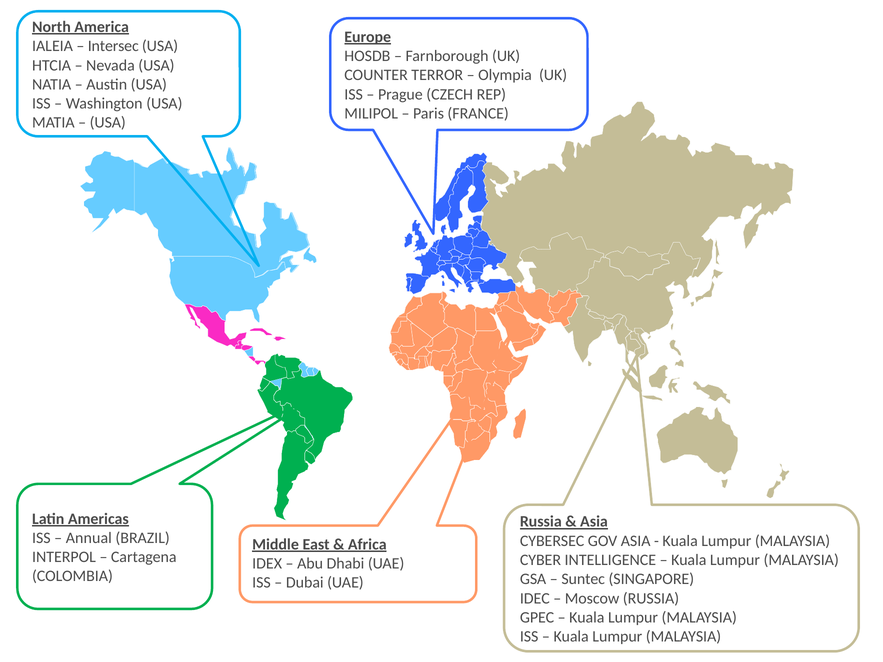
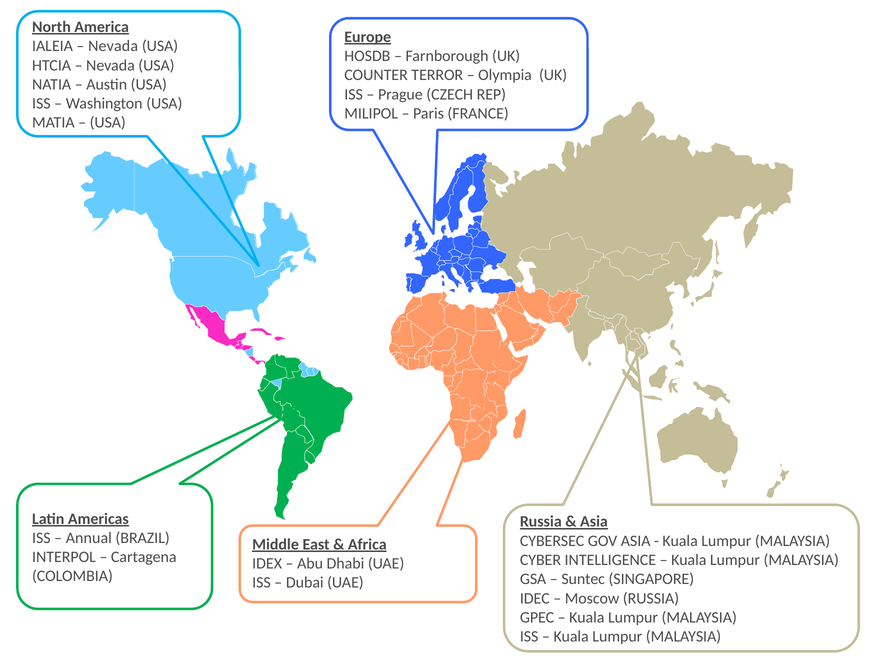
Intersec: Intersec -> Nevada (113, 46)
